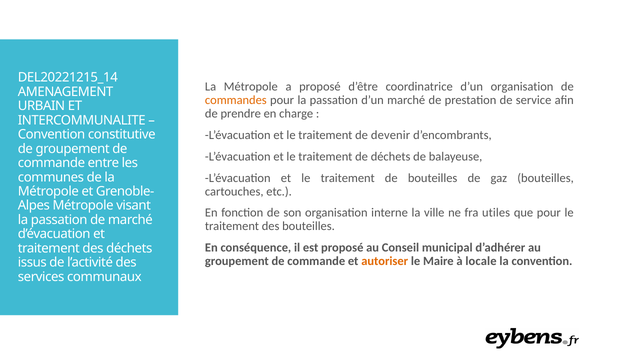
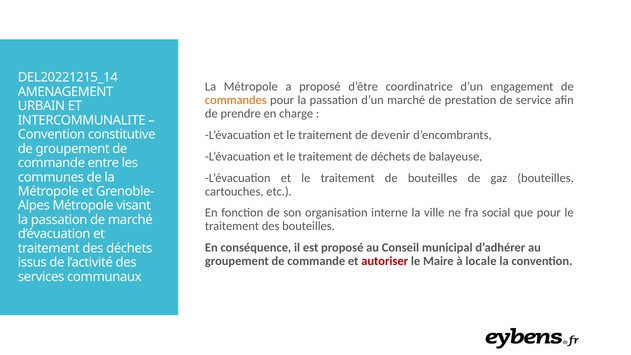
d’un organisation: organisation -> engagement (522, 87)
utiles: utiles -> social (496, 213)
autoriser colour: orange -> red (385, 261)
